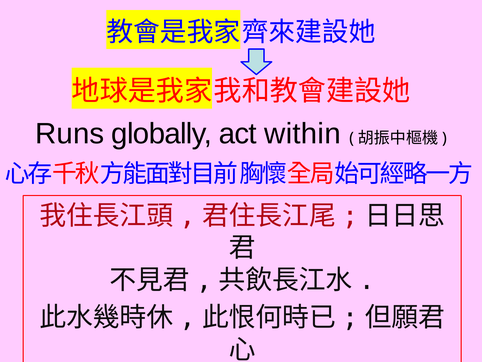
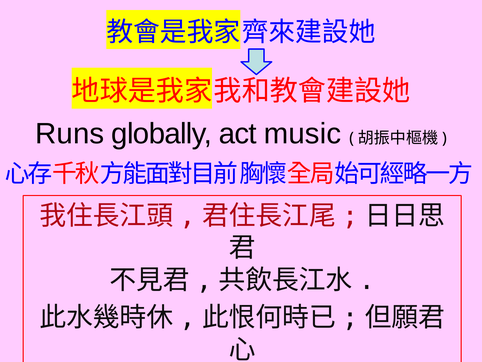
within: within -> music (303, 134)
